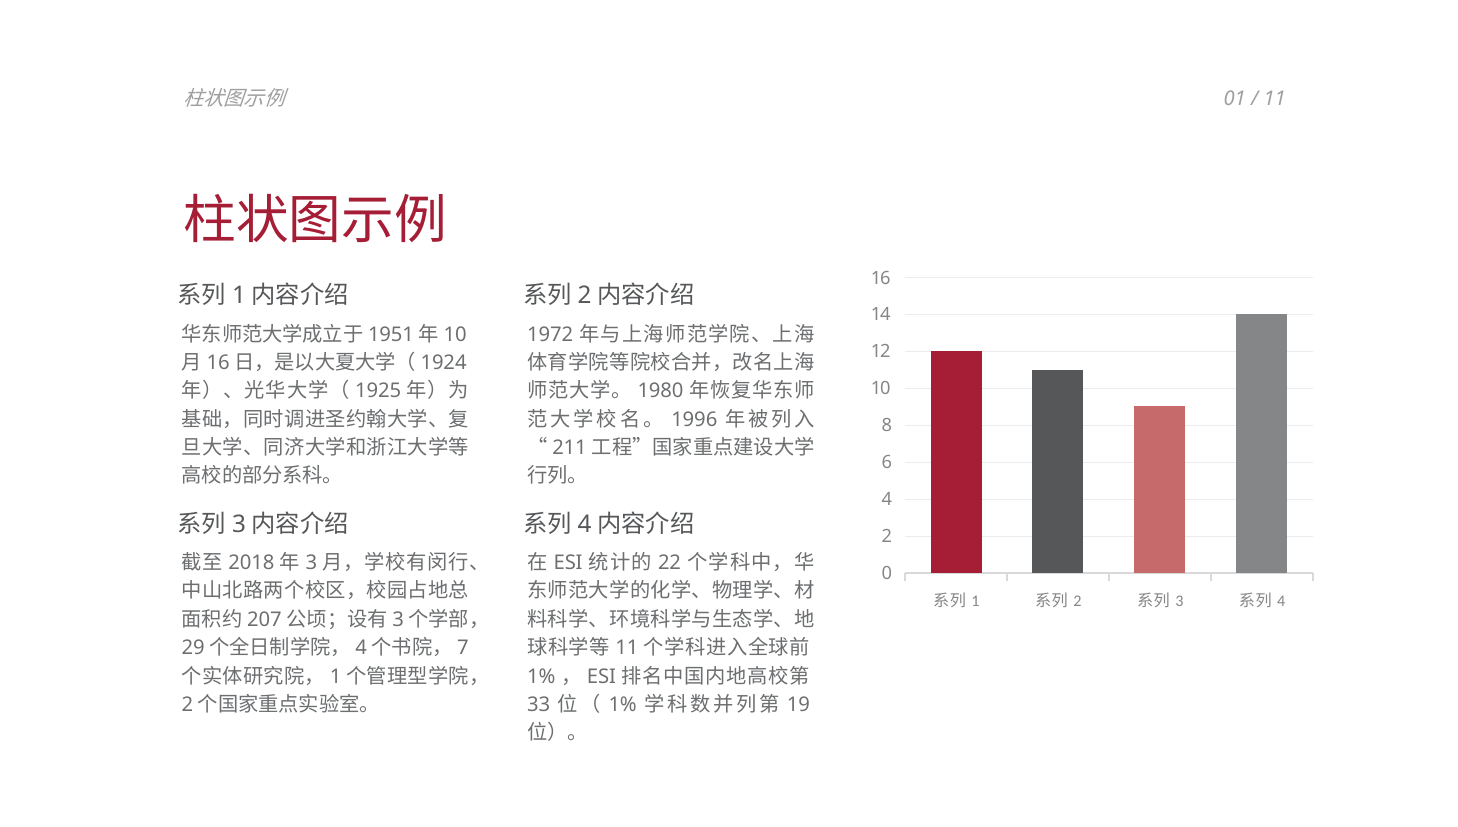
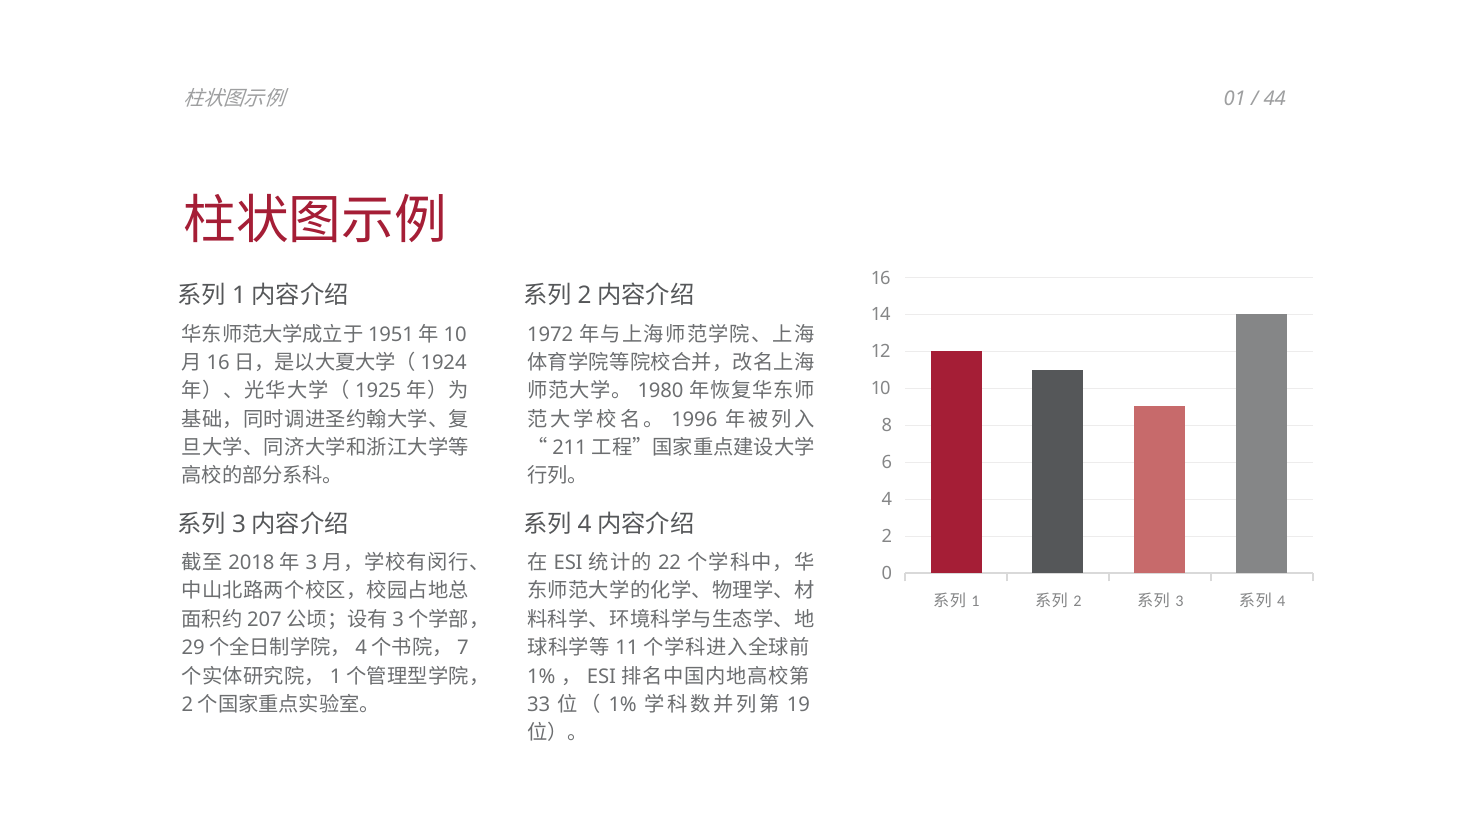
11: 11 -> 44 (1275, 99)
